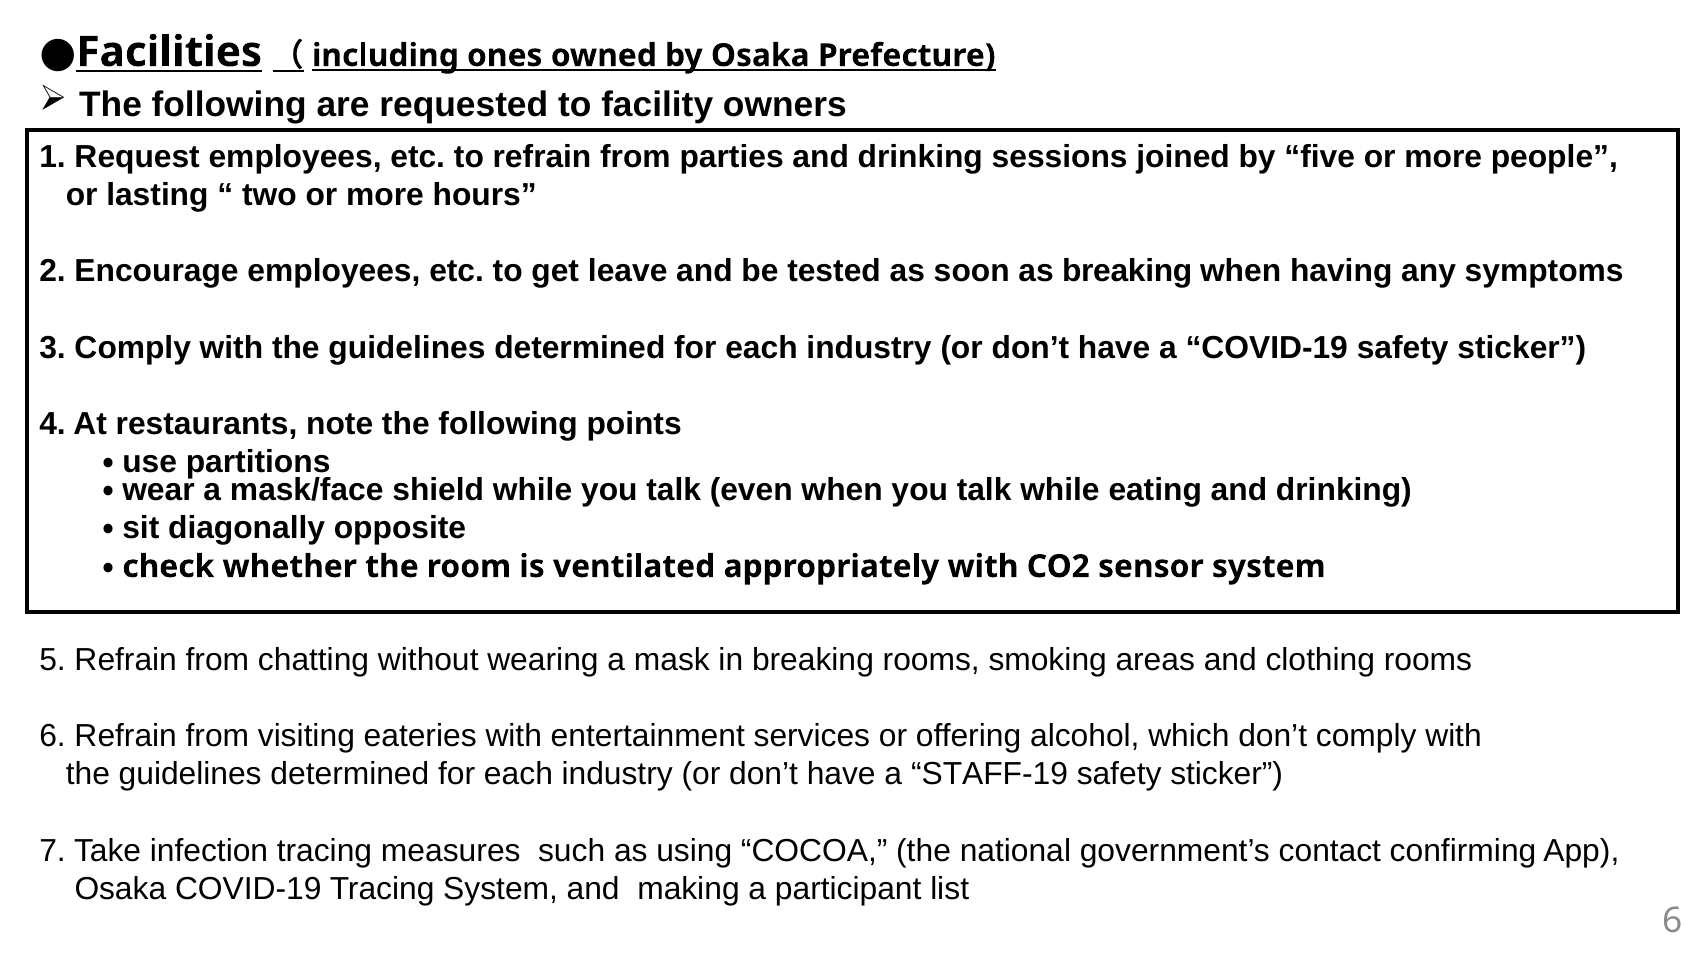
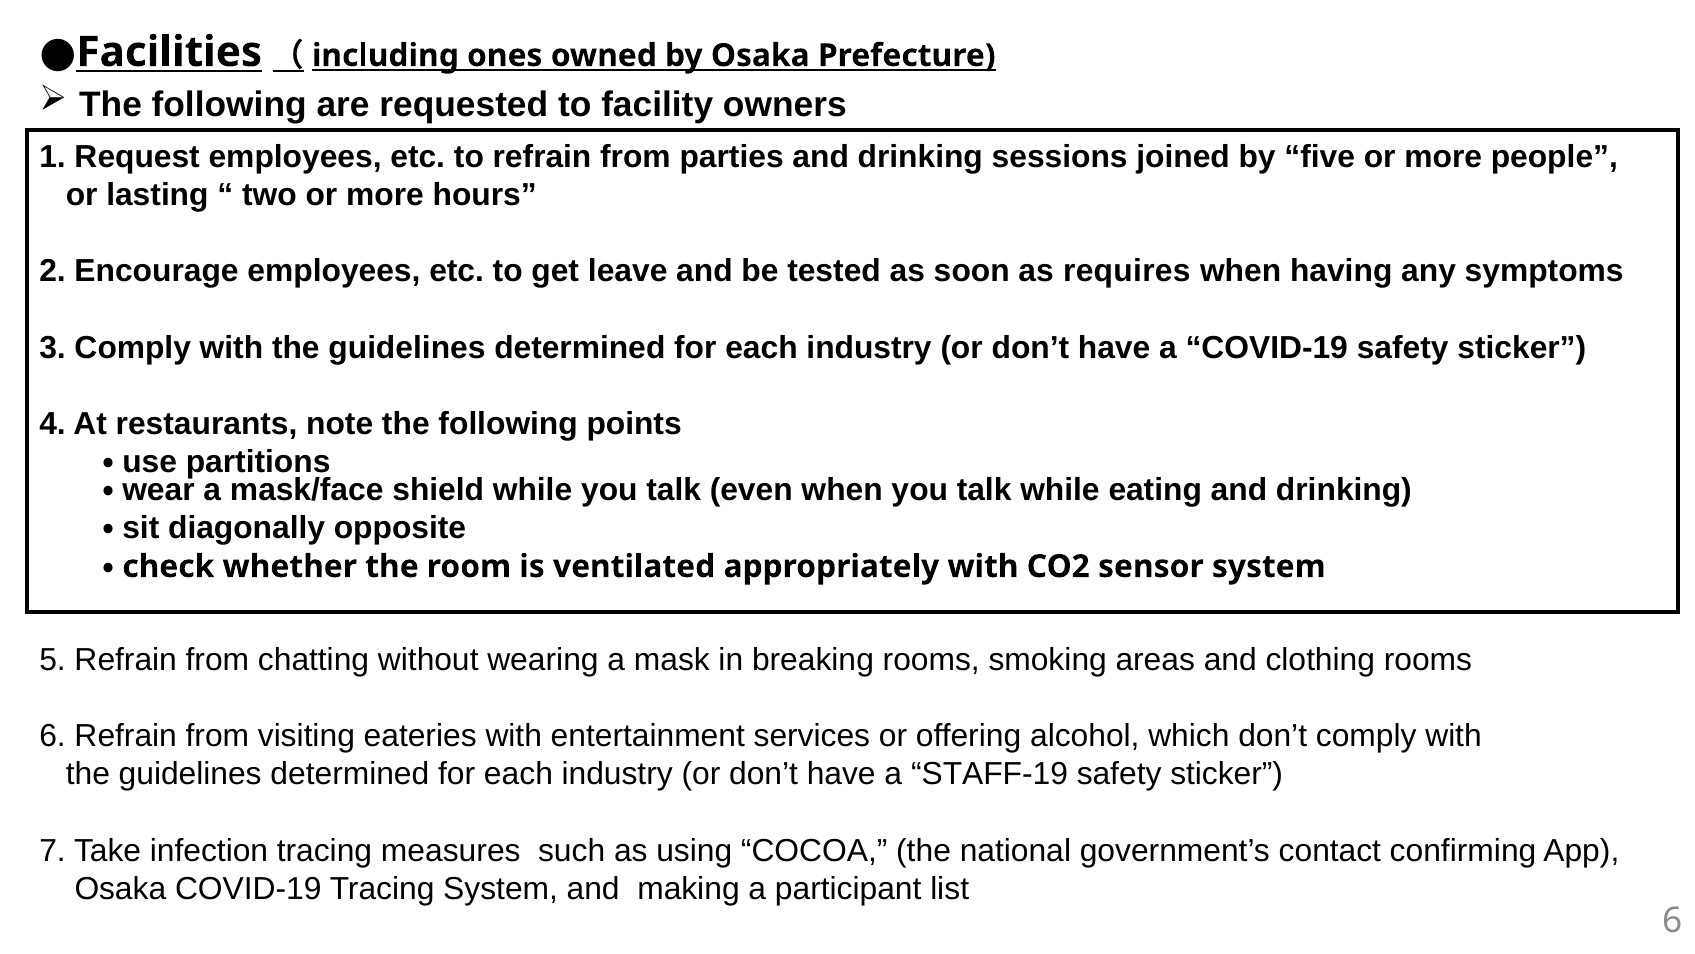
as breaking: breaking -> requires (1127, 271)
